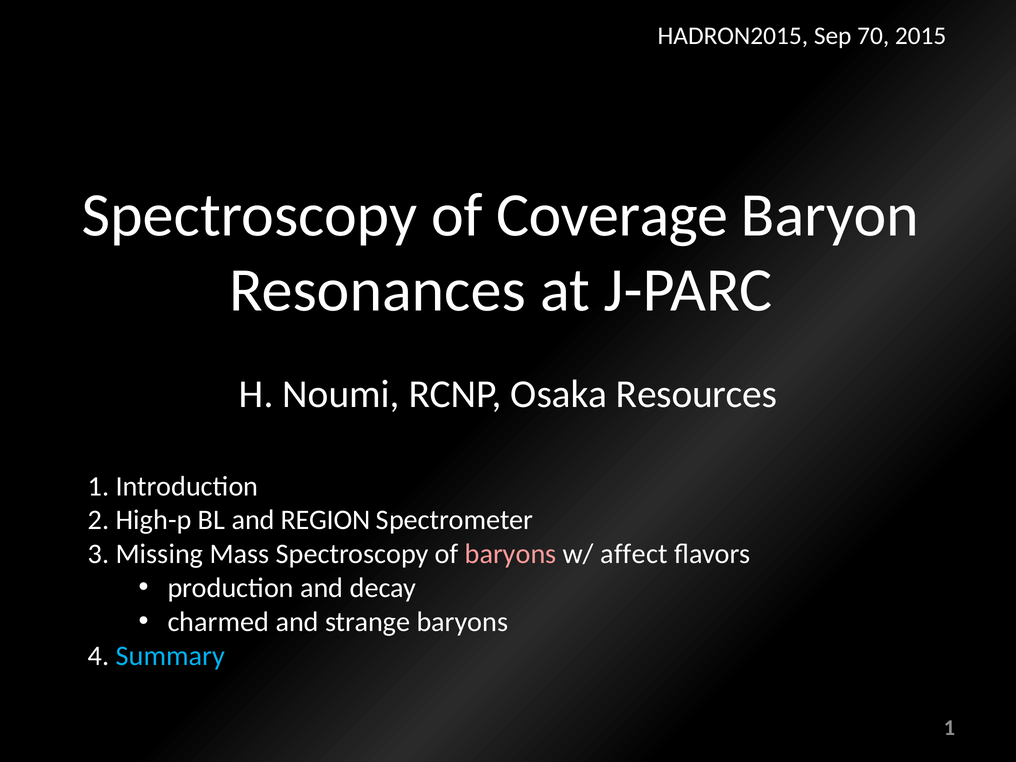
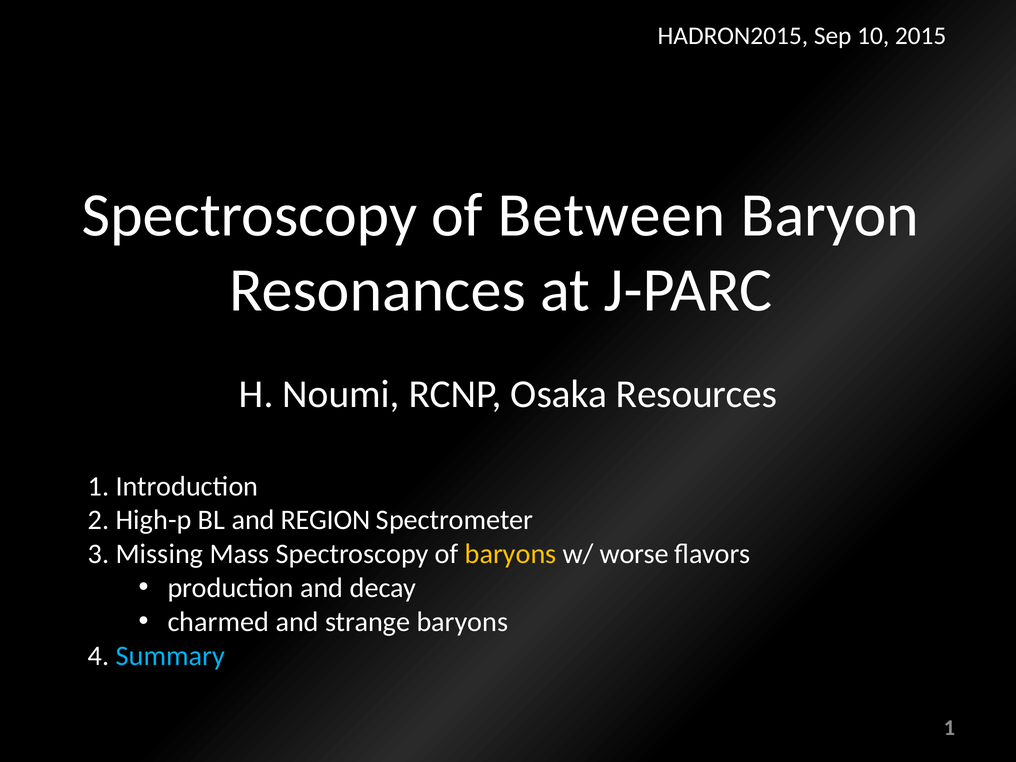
70: 70 -> 10 (873, 36)
Coverage: Coverage -> Between (612, 216)
baryons colour: pink -> yellow (511, 554)
affect: affect -> worse (634, 554)
